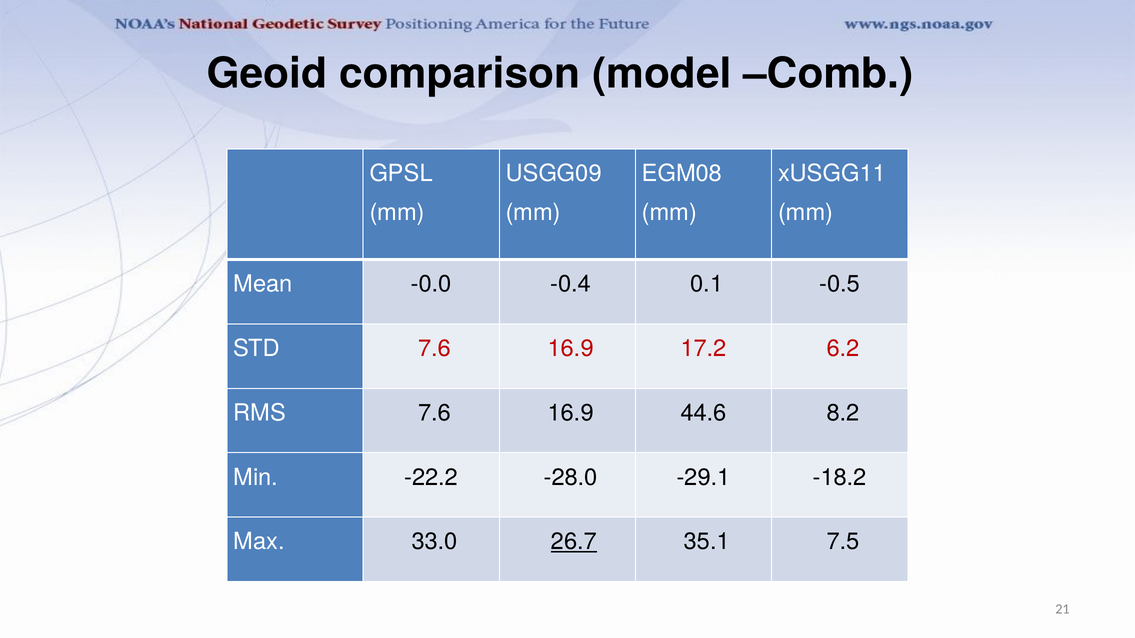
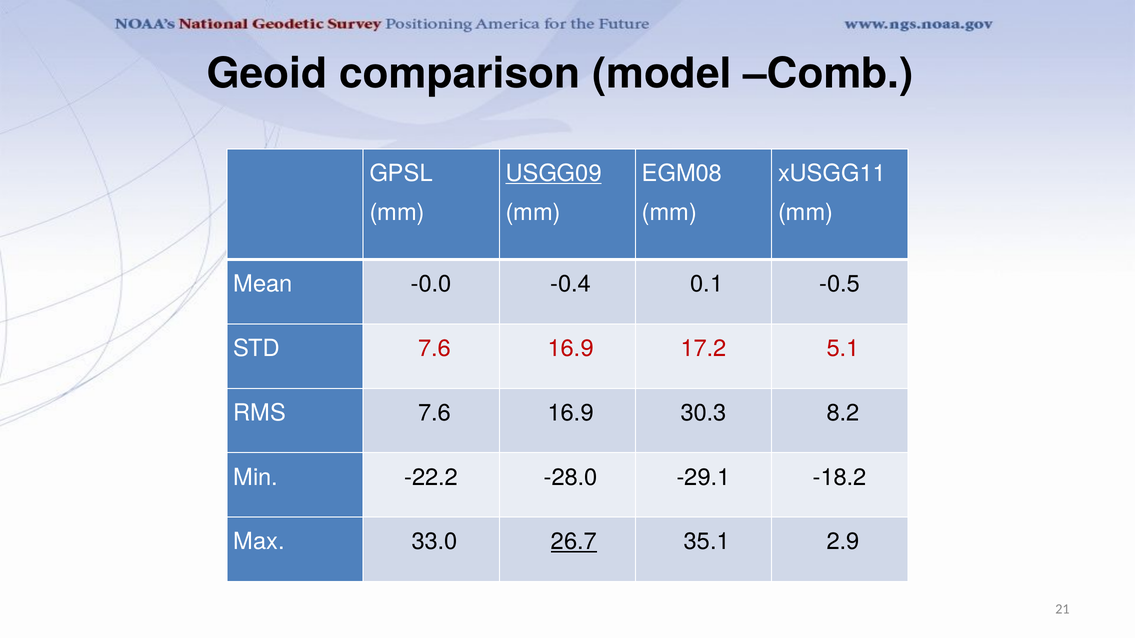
USGG09 underline: none -> present (554, 173)
6.2: 6.2 -> 5.1 (843, 349)
44.6: 44.6 -> 30.3 (704, 413)
7.5: 7.5 -> 2.9 (843, 542)
